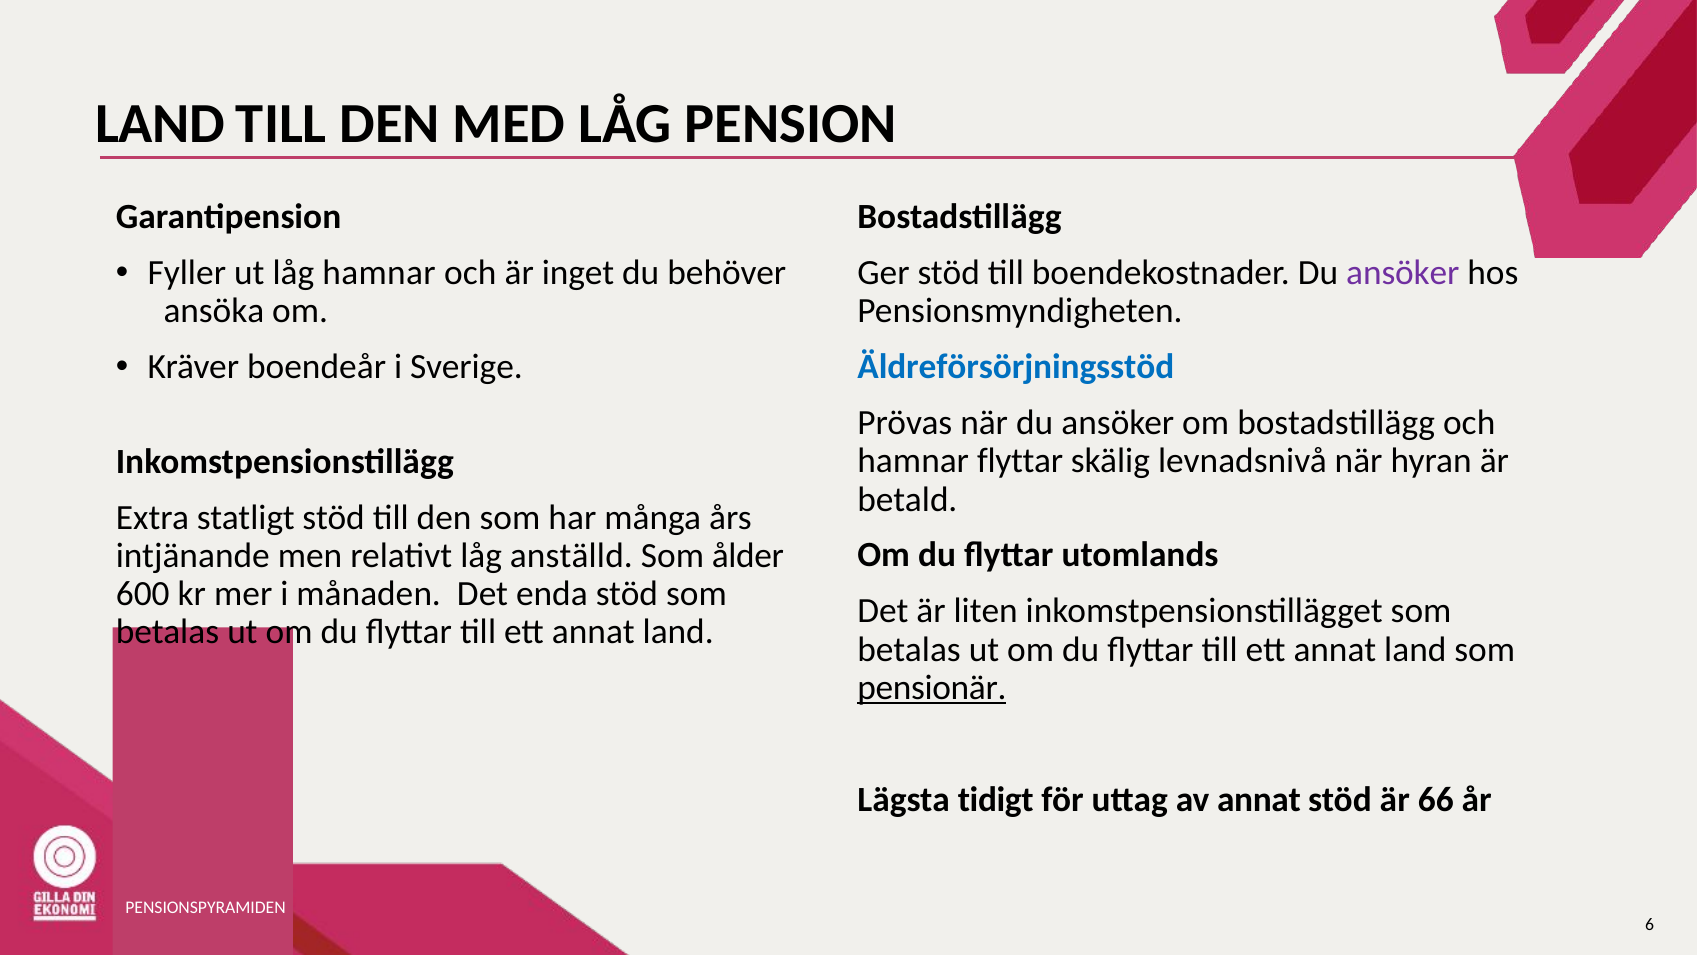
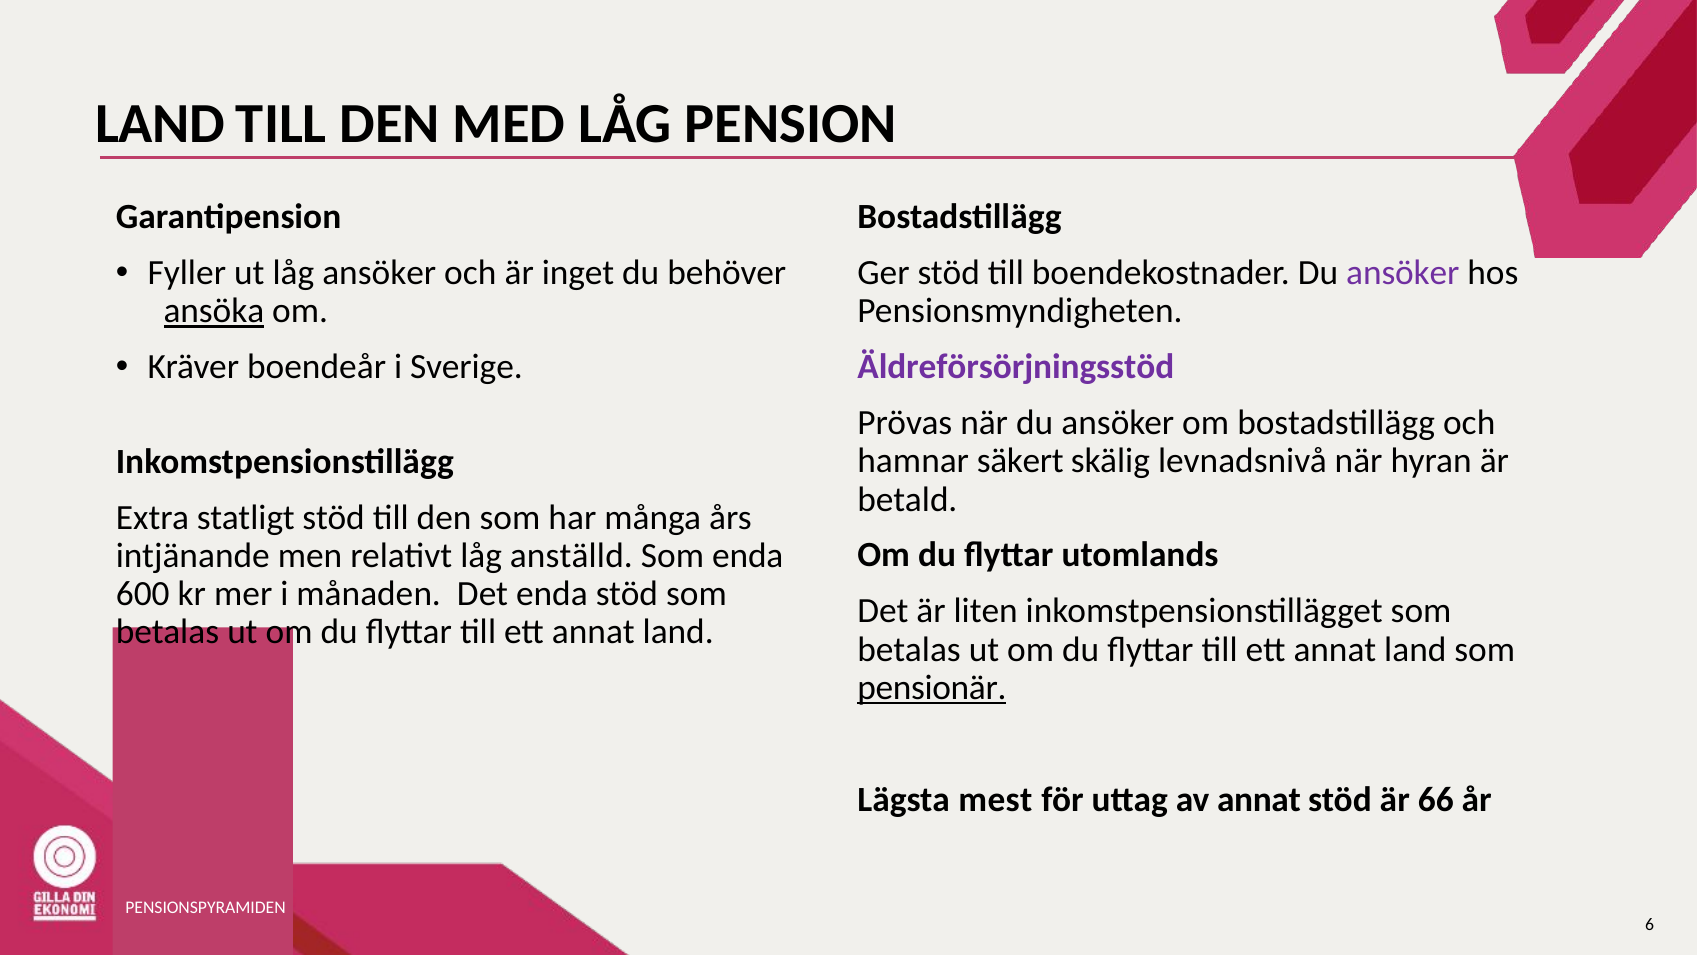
låg hamnar: hamnar -> ansöker (379, 273)
ansöka underline: none -> present (214, 311)
Äldreförsörjningsstöd colour: blue -> purple (1016, 367)
hamnar flyttar: flyttar -> säkert (1020, 461)
Som ålder: ålder -> enda (748, 555)
tidigt: tidigt -> mest (995, 799)
